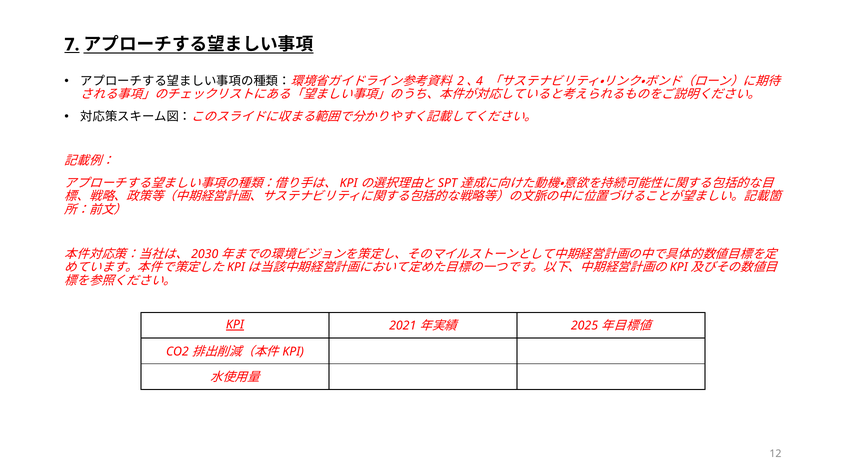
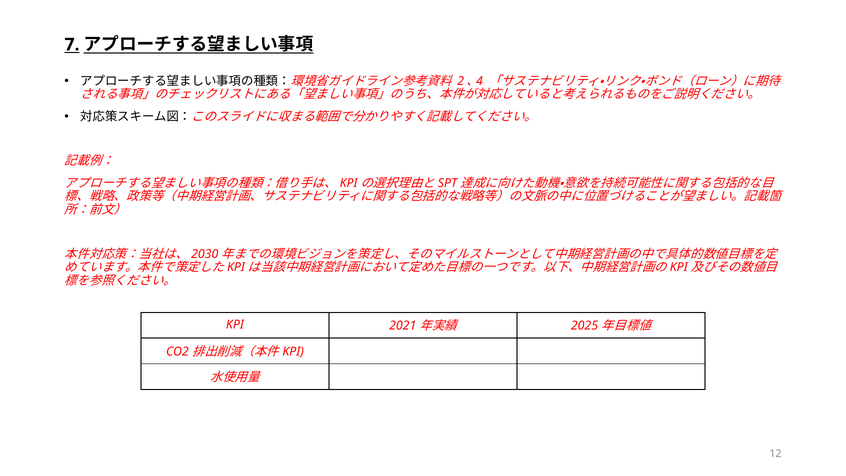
KPI underline: present -> none (235, 325)
